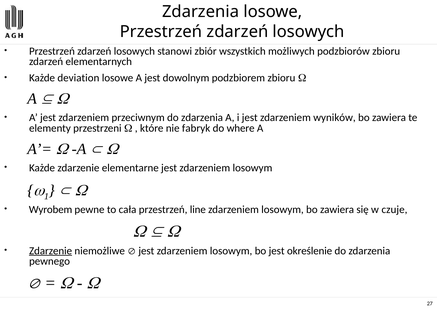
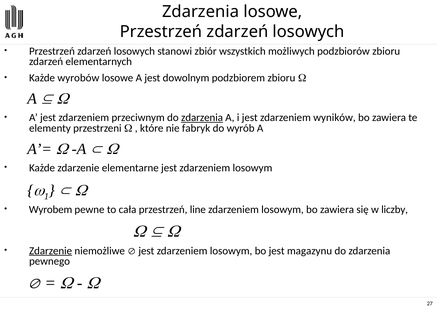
deviation: deviation -> wyrobów (78, 78)
zdarzenia underline: none -> present (202, 118)
where: where -> wyrób (241, 128)
czuje: czuje -> liczby (395, 210)
określenie: określenie -> magazynu (310, 251)
